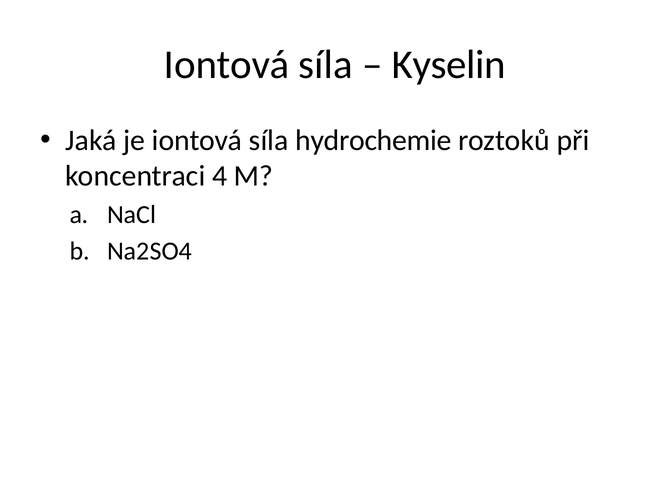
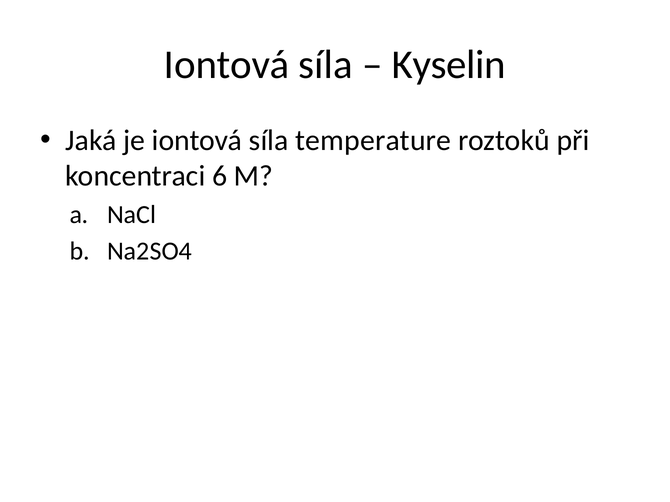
hydrochemie: hydrochemie -> temperature (373, 141)
4: 4 -> 6 (220, 176)
